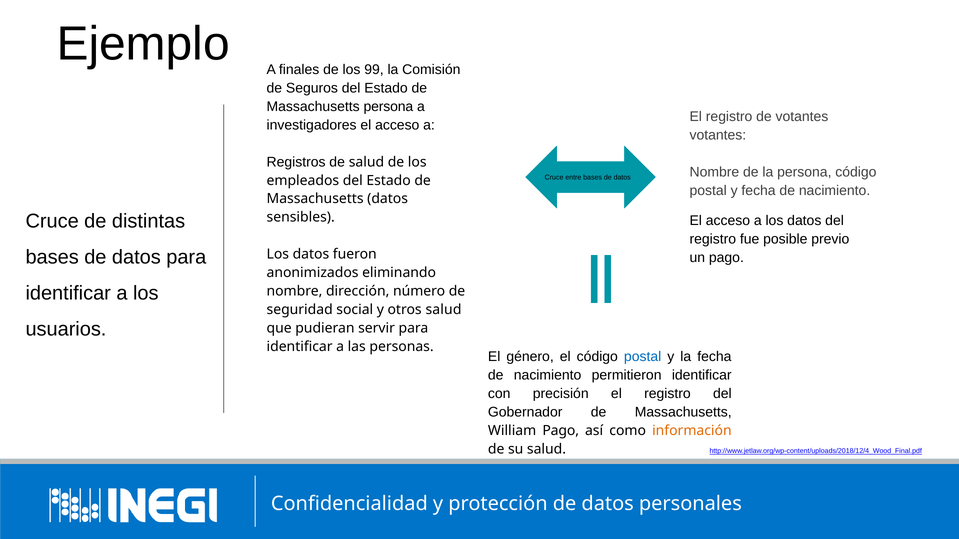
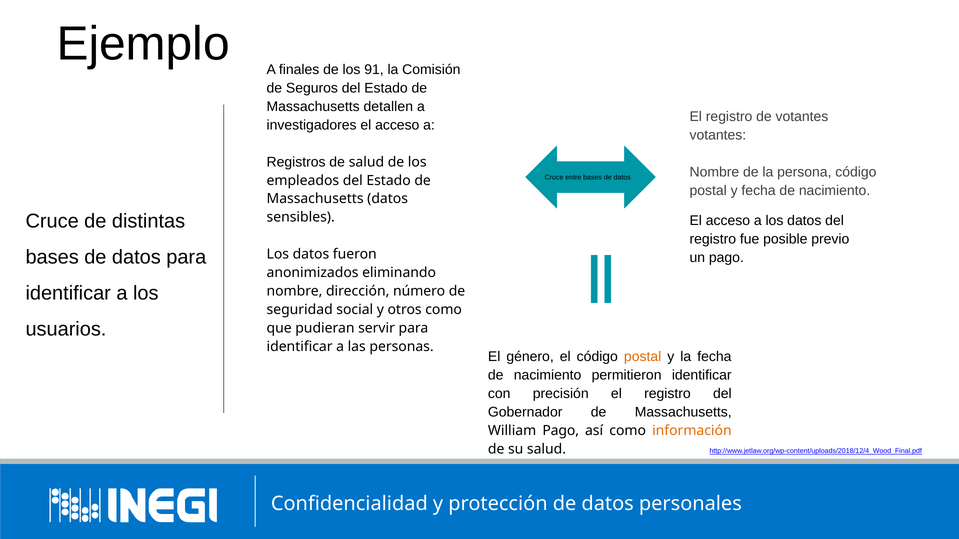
99: 99 -> 91 (374, 70)
Massachusetts persona: persona -> detallen (388, 107)
otros salud: salud -> como (444, 310)
postal colour: blue -> orange (643, 357)
